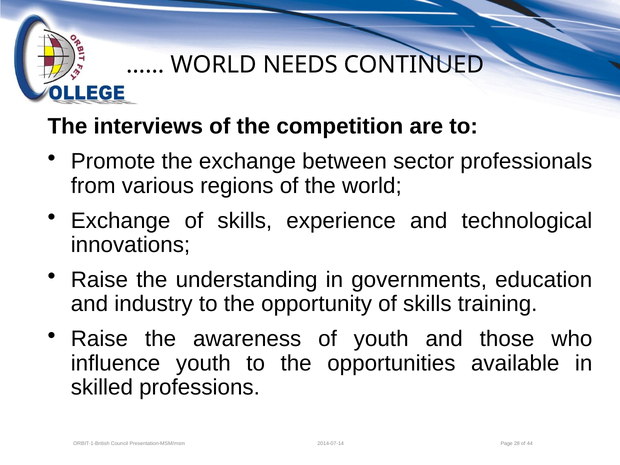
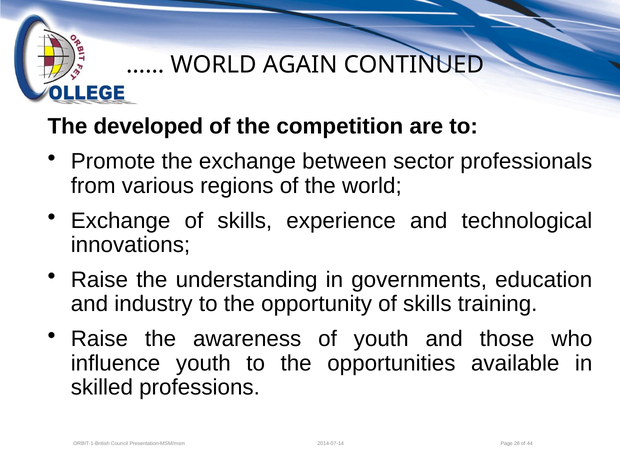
NEEDS: NEEDS -> AGAIN (300, 65)
interviews: interviews -> developed (148, 127)
